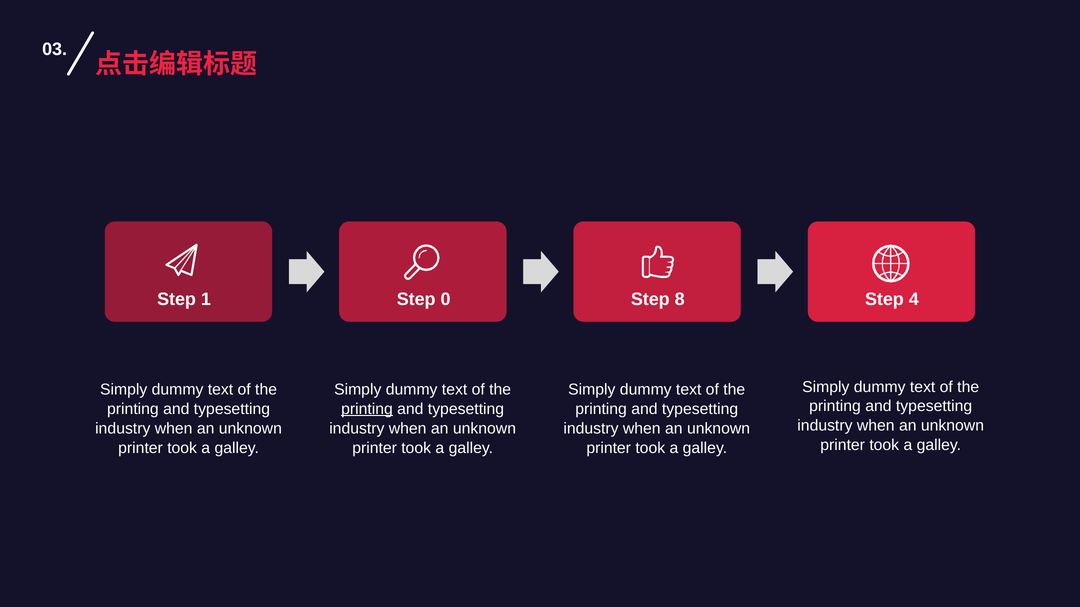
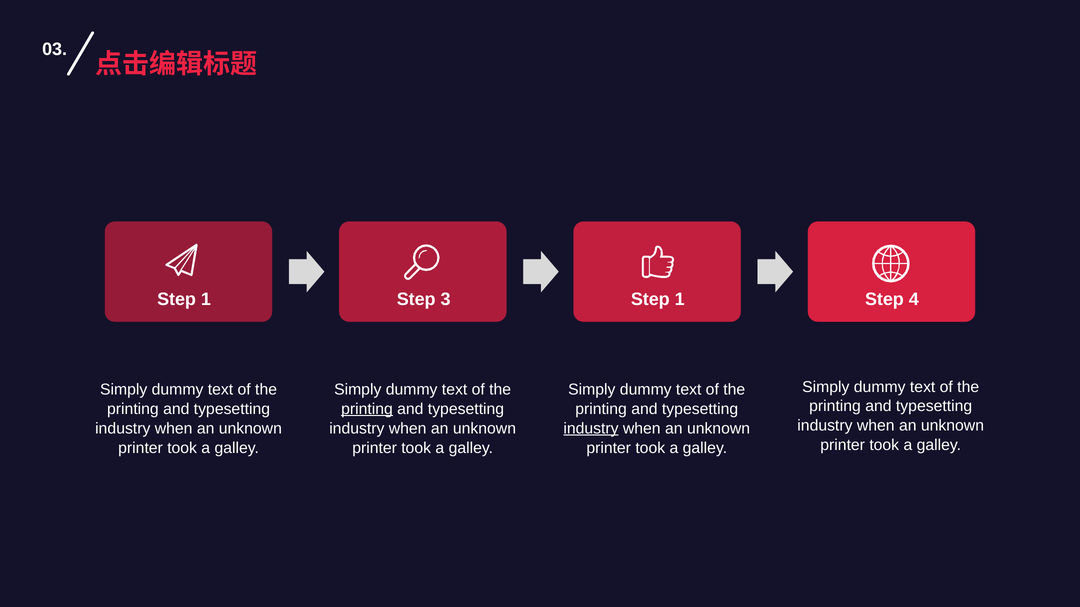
0: 0 -> 3 (446, 300)
8: 8 -> 1 (680, 300)
industry underline: none -> present (591, 429)
